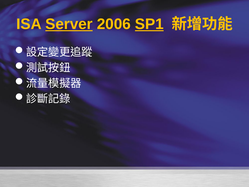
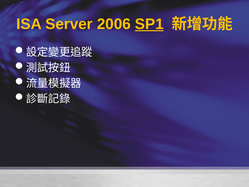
Server underline: present -> none (69, 24)
